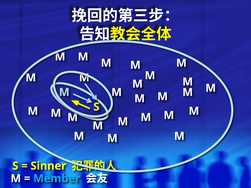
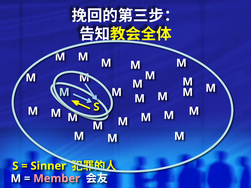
Member colour: light blue -> pink (57, 179)
